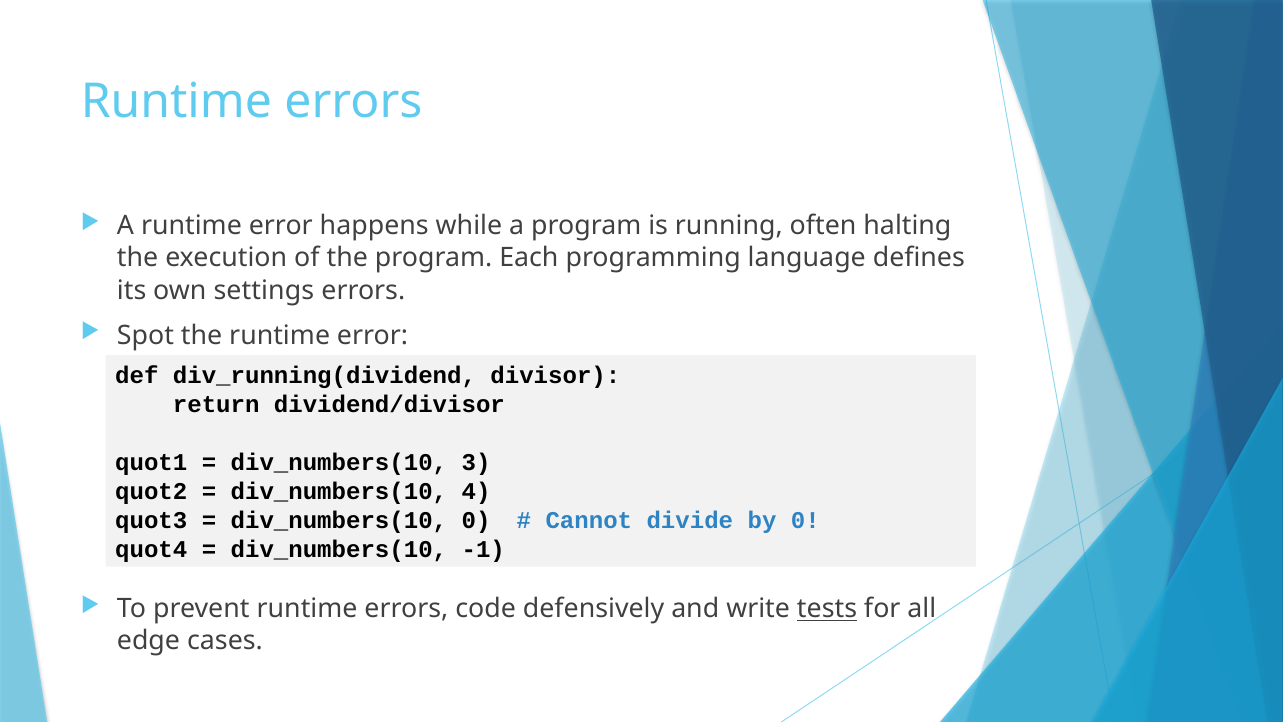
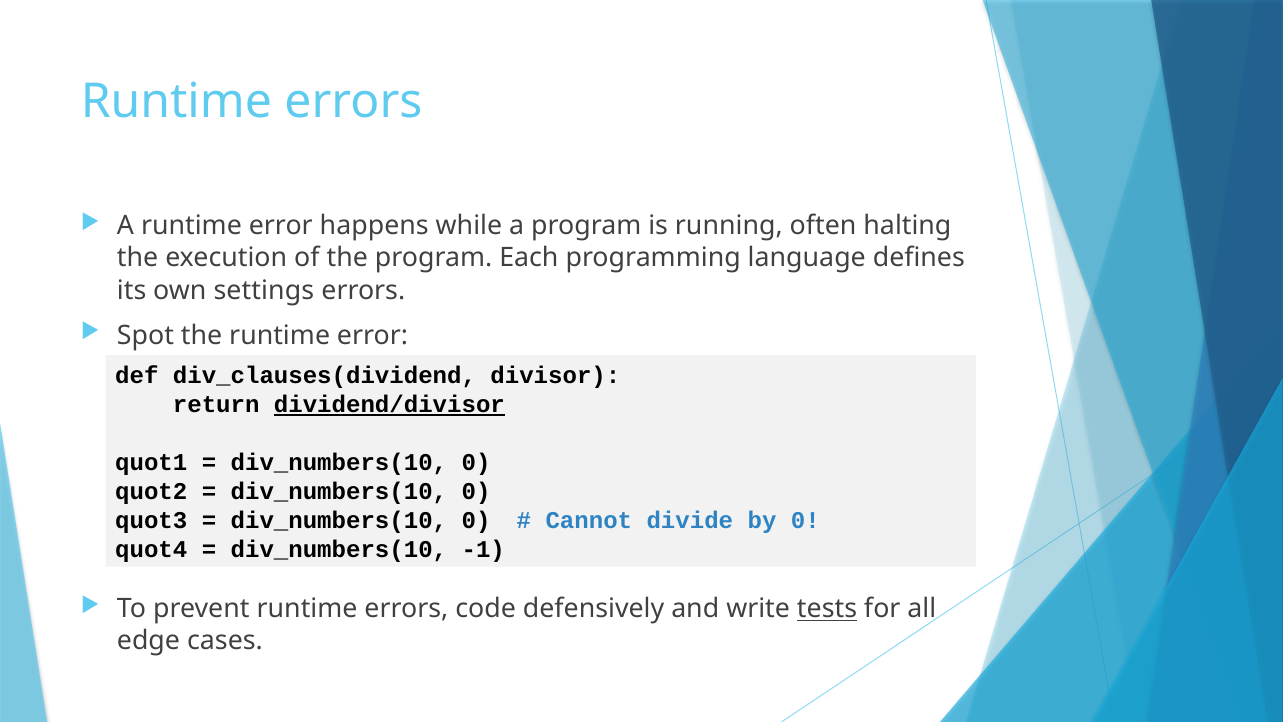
div_running(dividend: div_running(dividend -> div_clauses(dividend (324, 376)
dividend/divisor underline: none -> present (389, 405)
3: 3 -> 0 (476, 462)
4: 4 -> 0 (476, 491)
